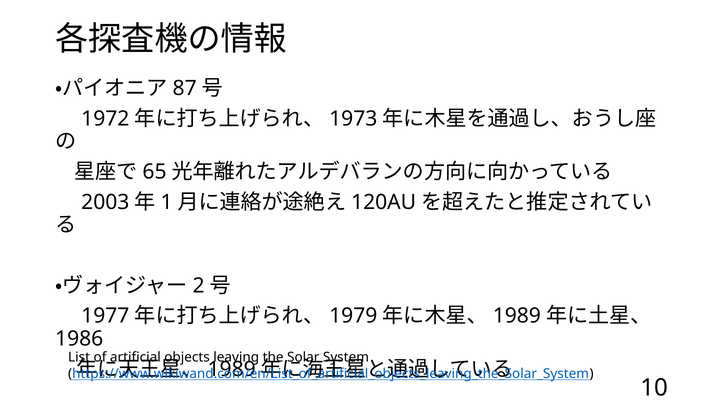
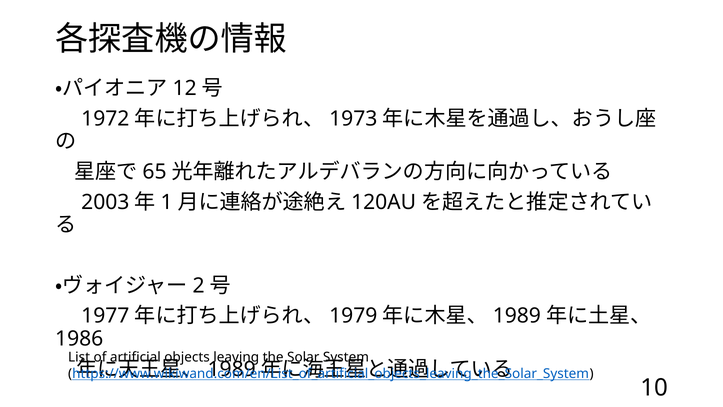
87: 87 -> 12 (185, 88)
